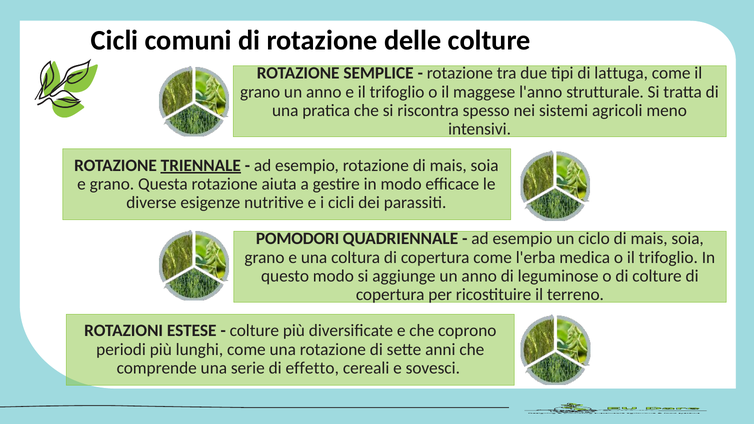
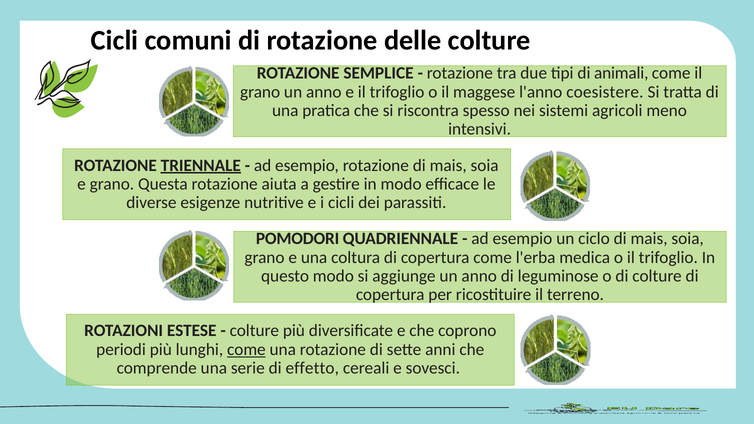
lattuga: lattuga -> animali (621, 73)
strutturale: strutturale -> coesistere (605, 92)
come underline: none -> present (246, 349)
